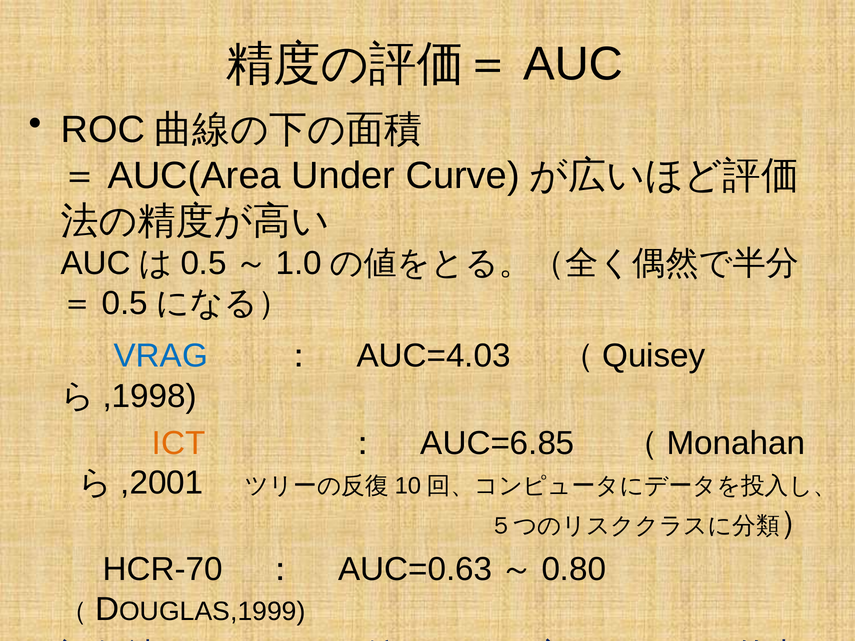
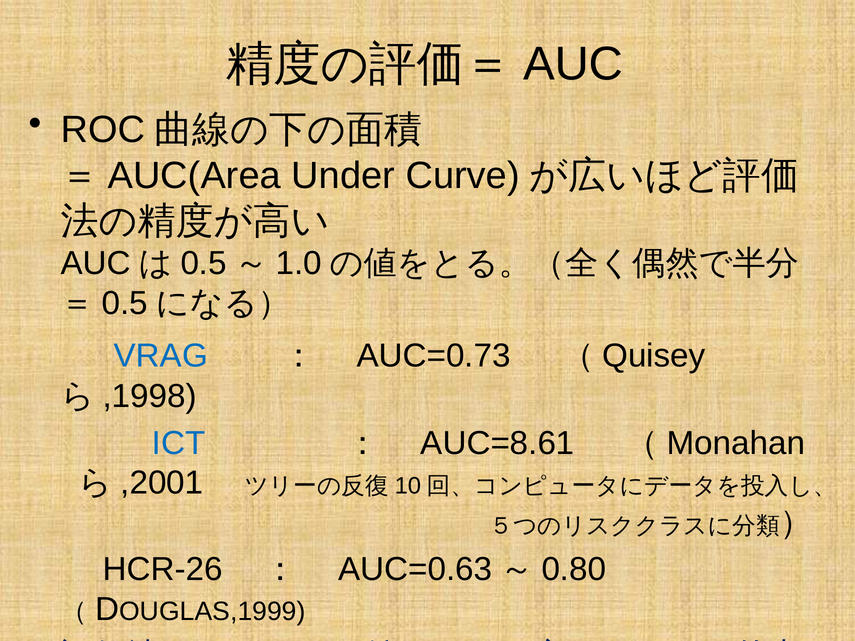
AUC=4.03: AUC=4.03 -> AUC=0.73 (434, 356)
ICT colour: orange -> blue (179, 443)
AUC=6.85: AUC=6.85 -> AUC=8.61 (497, 443)
HCR-70: HCR-70 -> HCR-26 (163, 570)
